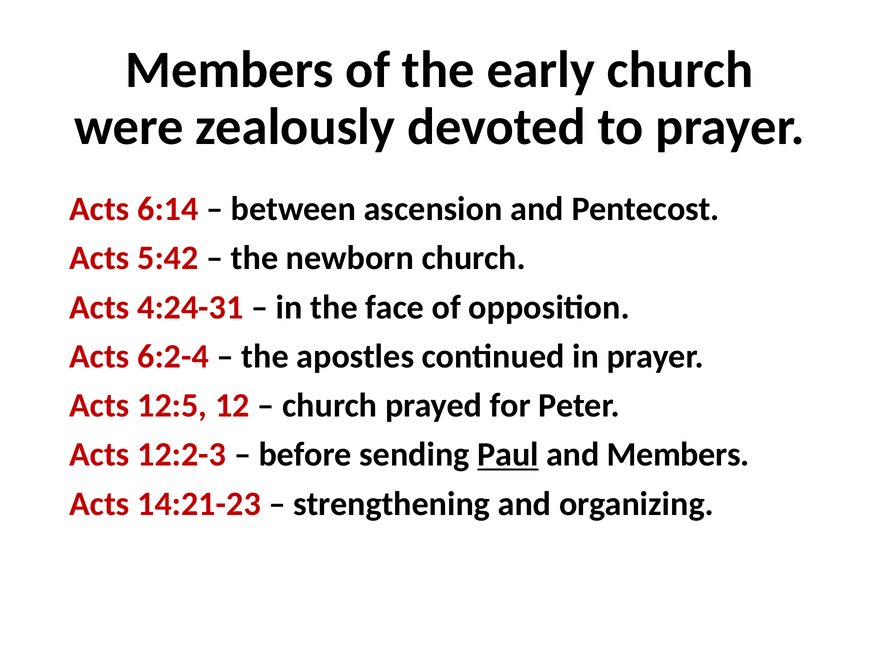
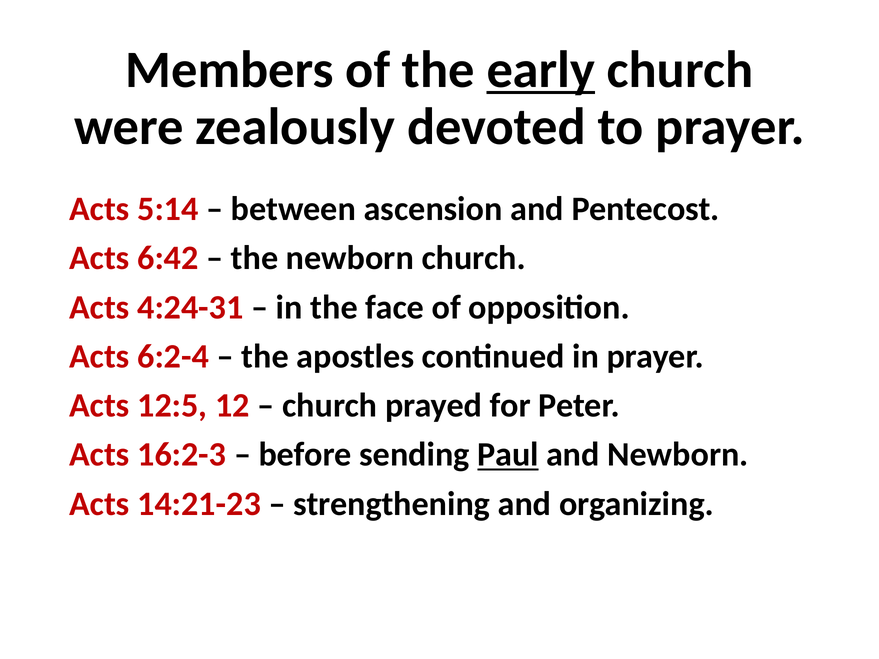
early underline: none -> present (541, 70)
6:14: 6:14 -> 5:14 (168, 209)
5:42: 5:42 -> 6:42 (168, 258)
12:2-3: 12:2-3 -> 16:2-3 (182, 455)
and Members: Members -> Newborn (678, 455)
